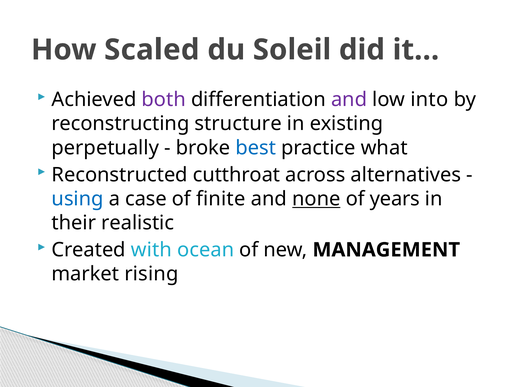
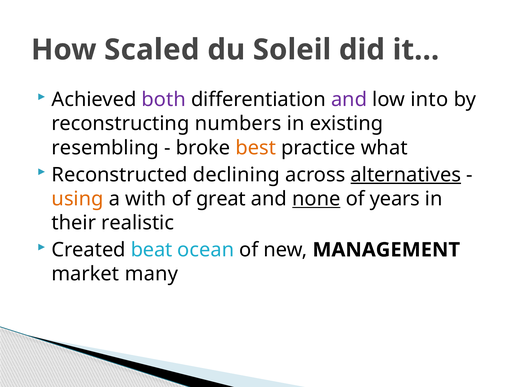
structure: structure -> numbers (238, 124)
perpetually: perpetually -> resembling (105, 148)
best colour: blue -> orange (256, 148)
cutthroat: cutthroat -> declining (236, 175)
alternatives underline: none -> present (406, 175)
using colour: blue -> orange (78, 199)
case: case -> with (146, 199)
finite: finite -> great (221, 199)
with: with -> beat (152, 250)
rising: rising -> many (151, 274)
